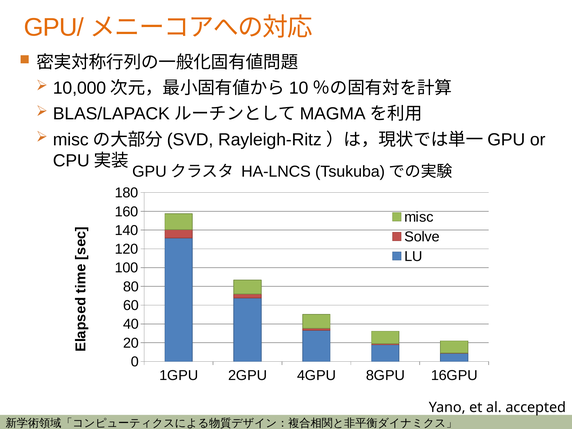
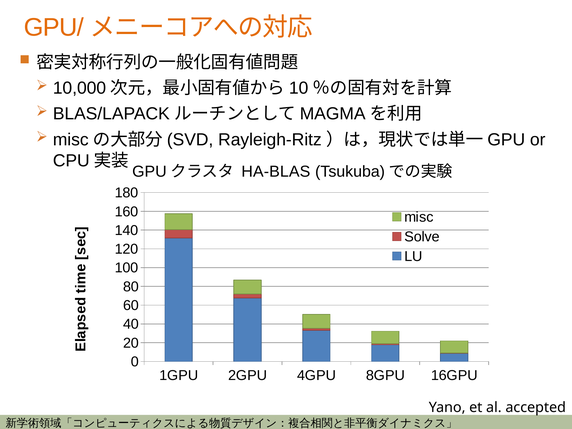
HA-LNCS: HA-LNCS -> HA-BLAS (276, 172)
